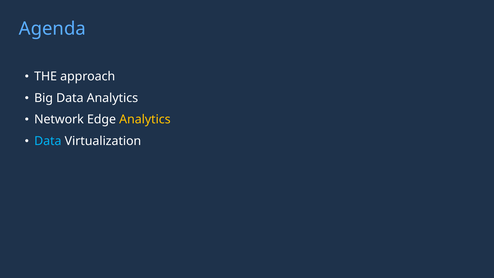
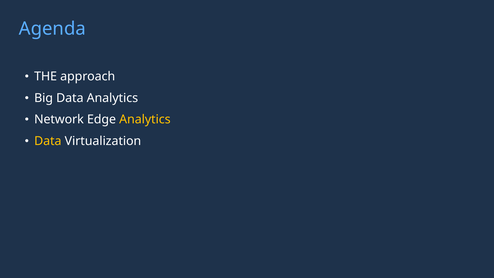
Data colour: light blue -> yellow (48, 141)
